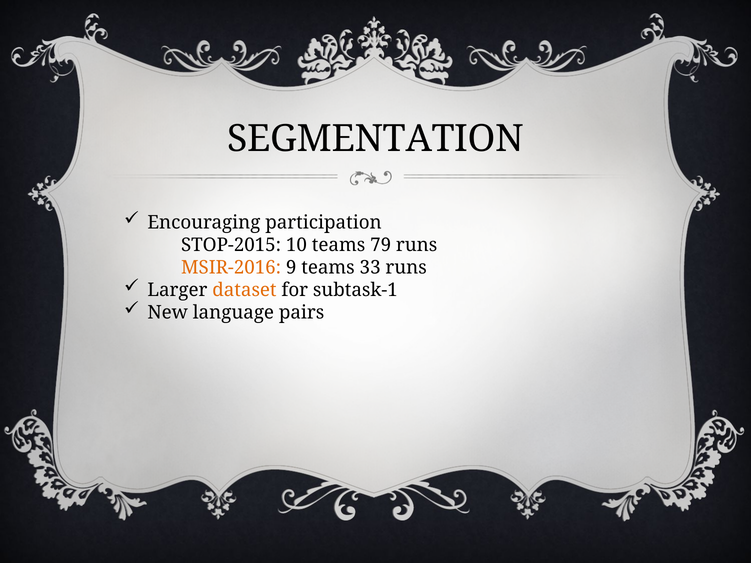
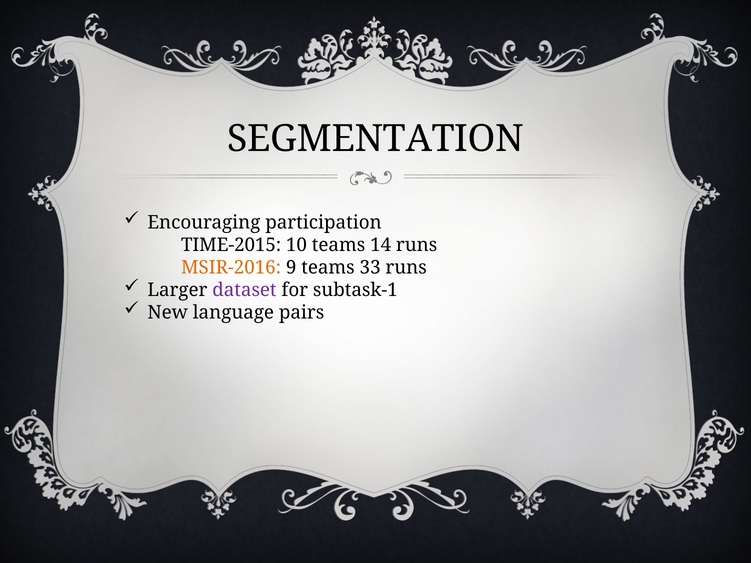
STOP-2015: STOP-2015 -> TIME-2015 (231, 245)
79: 79 -> 14 (381, 245)
dataset colour: orange -> purple (244, 290)
